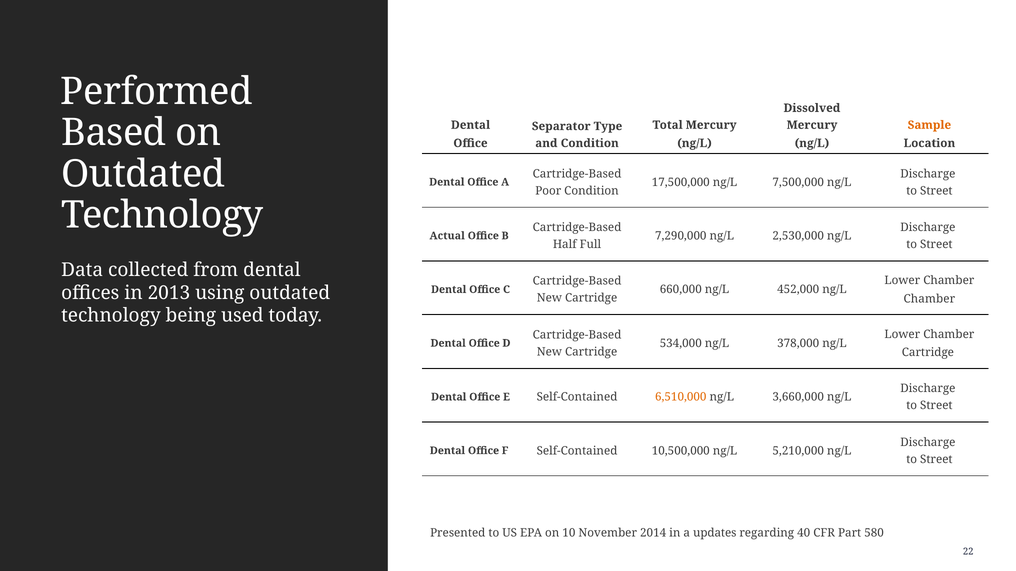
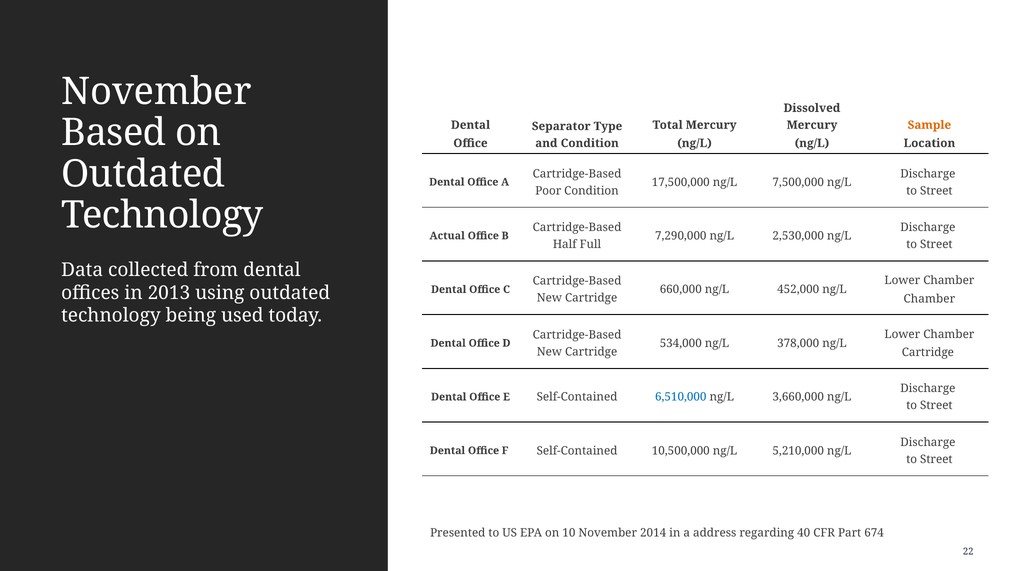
Performed: Performed -> November (156, 92)
6,510,000 colour: orange -> blue (681, 397)
updates: updates -> address (715, 533)
580: 580 -> 674 (874, 533)
